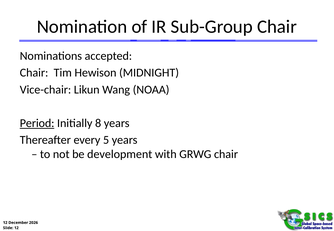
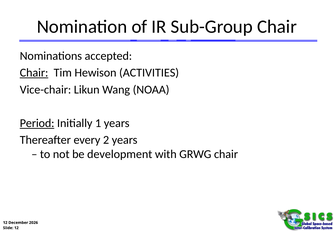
Chair underline: none -> present (34, 73)
MIDNIGHT: MIDNIGHT -> ACTIVITIES (149, 73)
8: 8 -> 1 (98, 123)
5: 5 -> 2 (106, 140)
